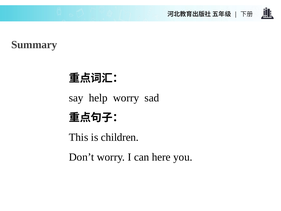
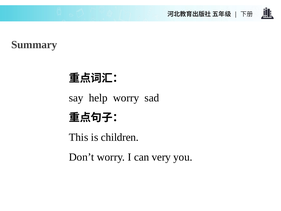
here: here -> very (161, 157)
